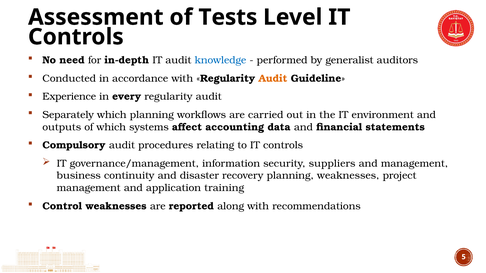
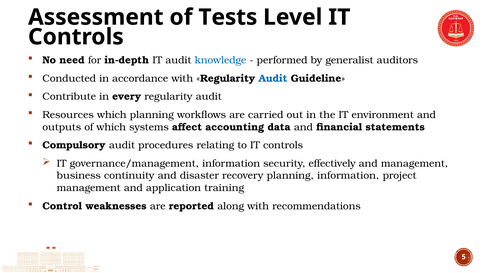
Audit colour: orange -> blue (273, 79)
Experience: Experience -> Contribute (69, 97)
Separately: Separately -> Resources (68, 115)
suppliers: suppliers -> effectively (332, 164)
planning weaknesses: weaknesses -> information (348, 176)
